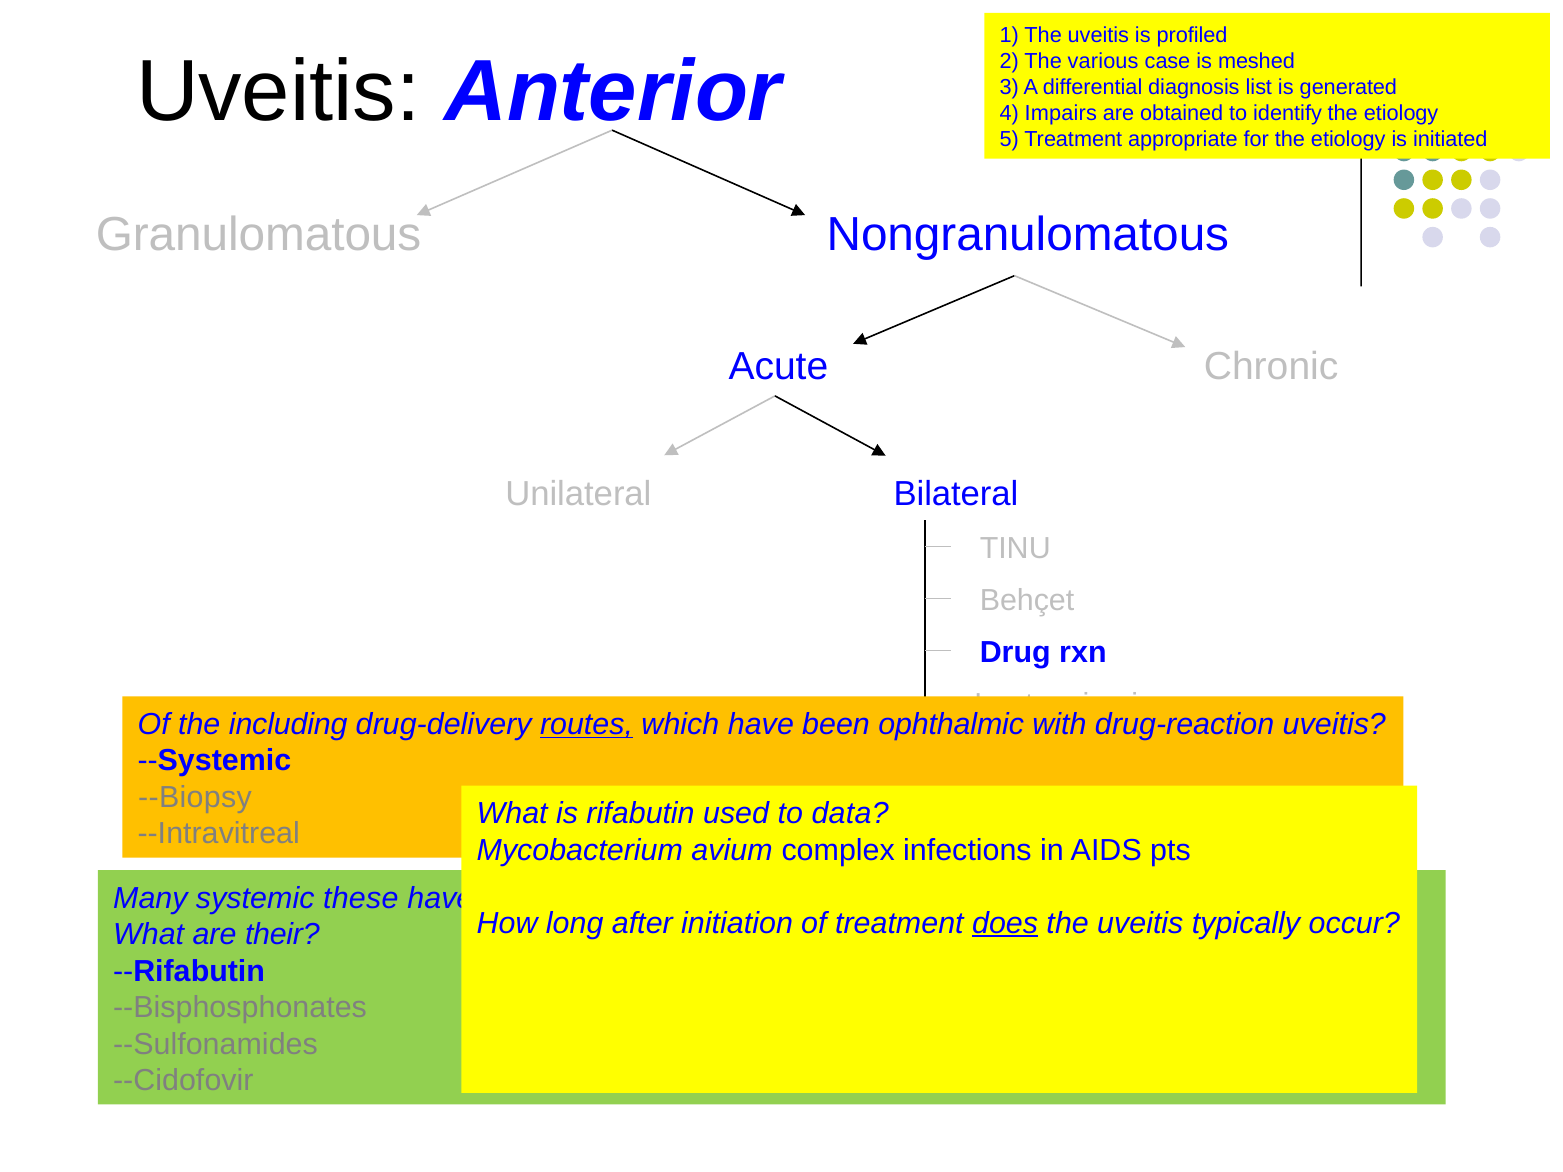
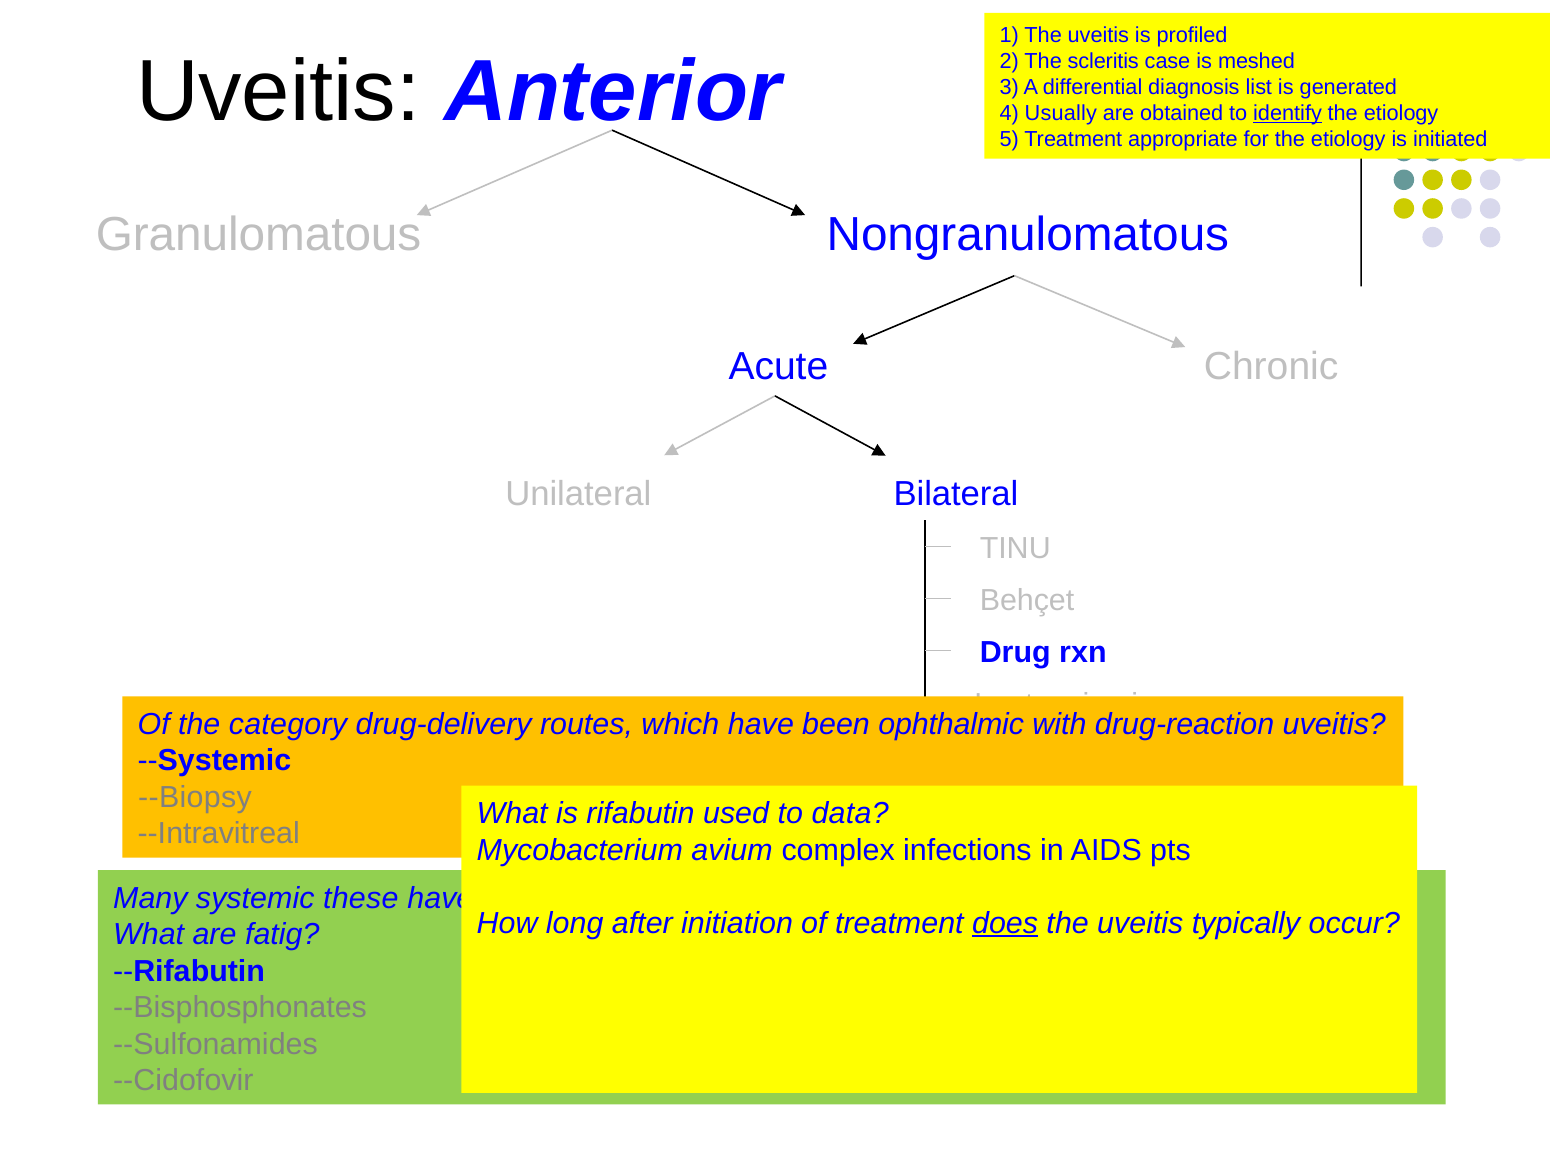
various: various -> scleritis (1103, 61)
Impairs: Impairs -> Usually (1061, 114)
identify underline: none -> present (1288, 114)
including: including -> category (288, 725)
routes underline: present -> none (587, 725)
their: their -> fatig (282, 935)
